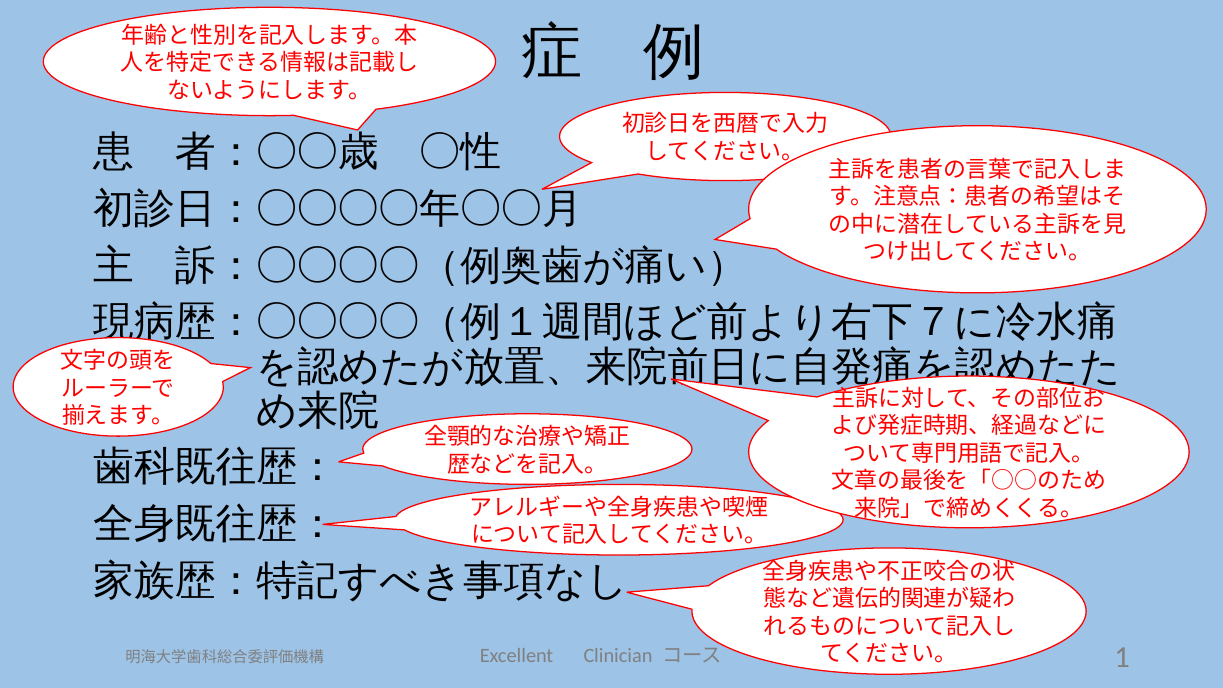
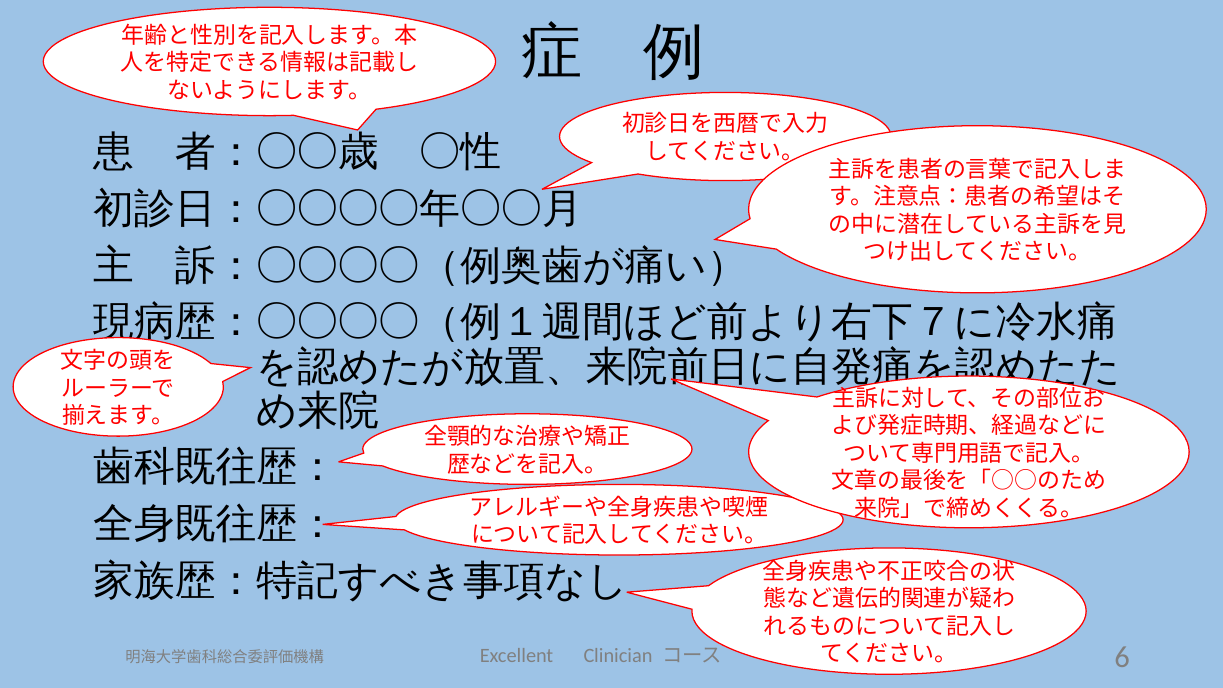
1: 1 -> 6 (1122, 658)
